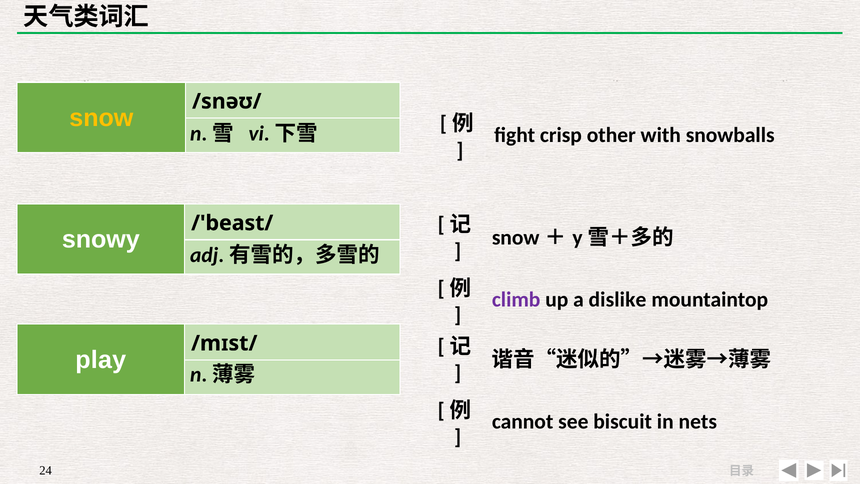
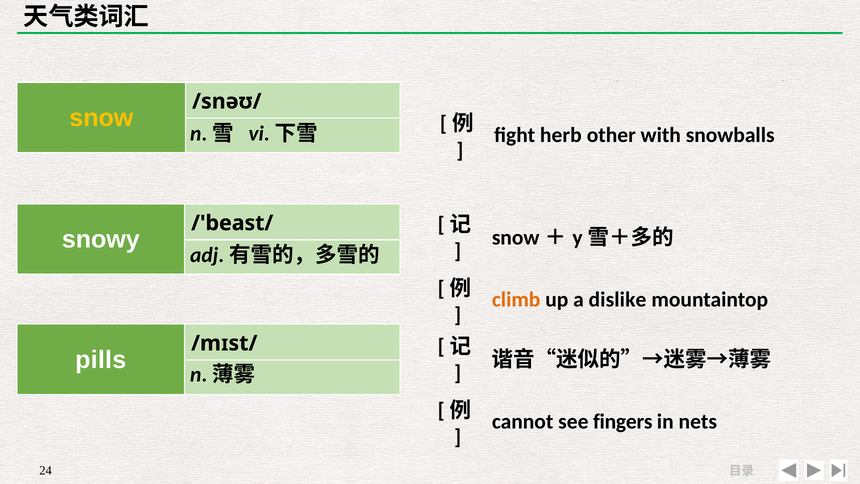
crisp: crisp -> herb (561, 135)
climb colour: purple -> orange (516, 300)
play: play -> pills (101, 360)
biscuit: biscuit -> fingers (623, 421)
